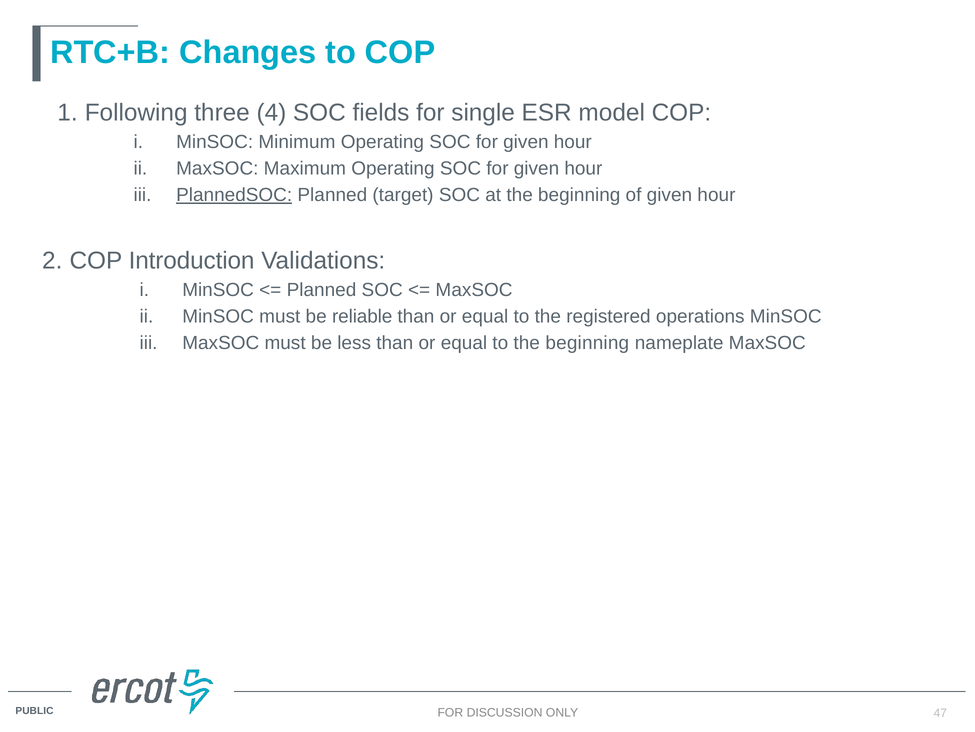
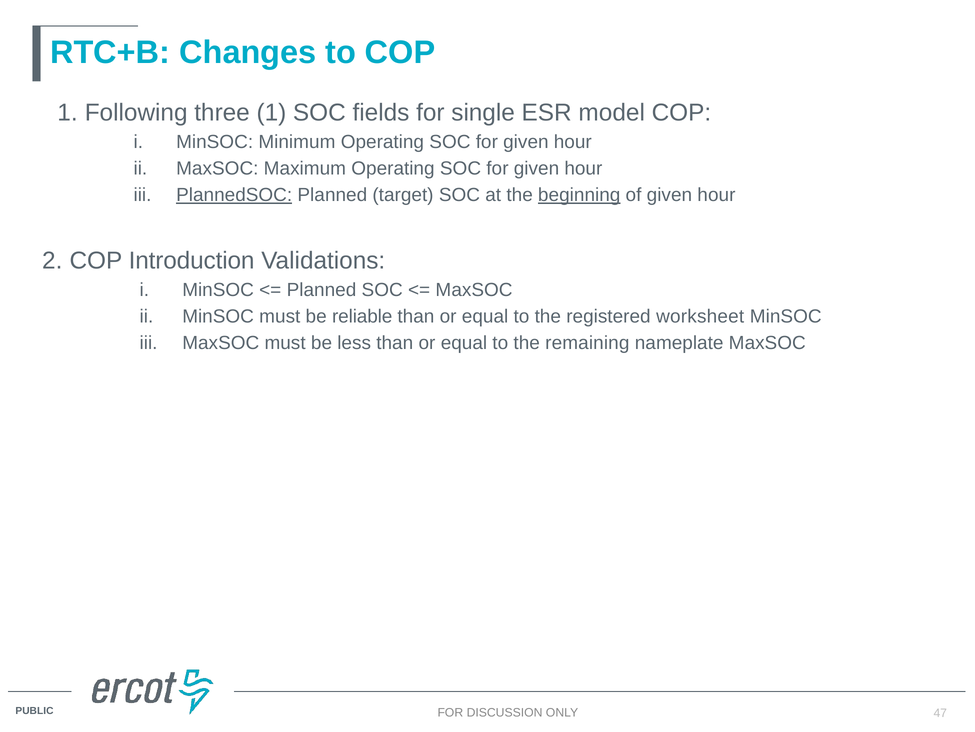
three 4: 4 -> 1 (271, 112)
beginning underline: none -> present (579, 195)
operations: operations -> worksheet (700, 316)
to the beginning: beginning -> remaining (587, 343)
